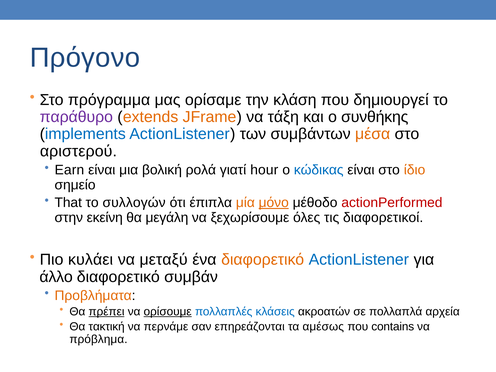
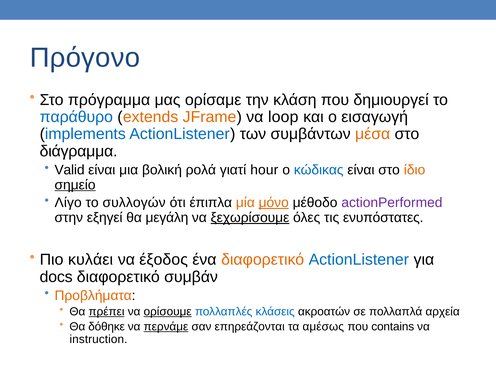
παράθυρο colour: purple -> blue (76, 117)
τάξη: τάξη -> loop (283, 117)
συνθήκης: συνθήκης -> εισαγωγή (375, 117)
αριστερού: αριστερού -> διάγραμμα (79, 151)
Earn: Earn -> Valid (70, 170)
σημείο underline: none -> present (75, 185)
That: That -> Λίγο (68, 203)
actionPerformed colour: red -> purple (392, 203)
εκείνη: εκείνη -> εξηγεί (105, 218)
ξεχωρίσουμε underline: none -> present (250, 218)
διαφορετικοί: διαφορετικοί -> ενυπόστατες (383, 218)
μεταξύ: μεταξύ -> έξοδος (164, 260)
άλλο: άλλο -> docs (56, 277)
τακτική: τακτική -> δόθηκε (107, 327)
περνάμε underline: none -> present (166, 327)
πρόβλημα: πρόβλημα -> instruction (98, 339)
